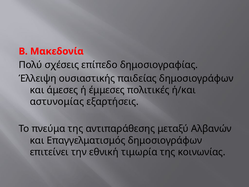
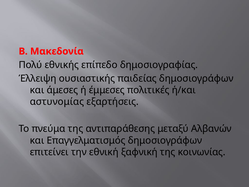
σχέσεις: σχέσεις -> εθνικής (62, 65)
τιμωρία: τιμωρία -> ξαφνική (139, 152)
